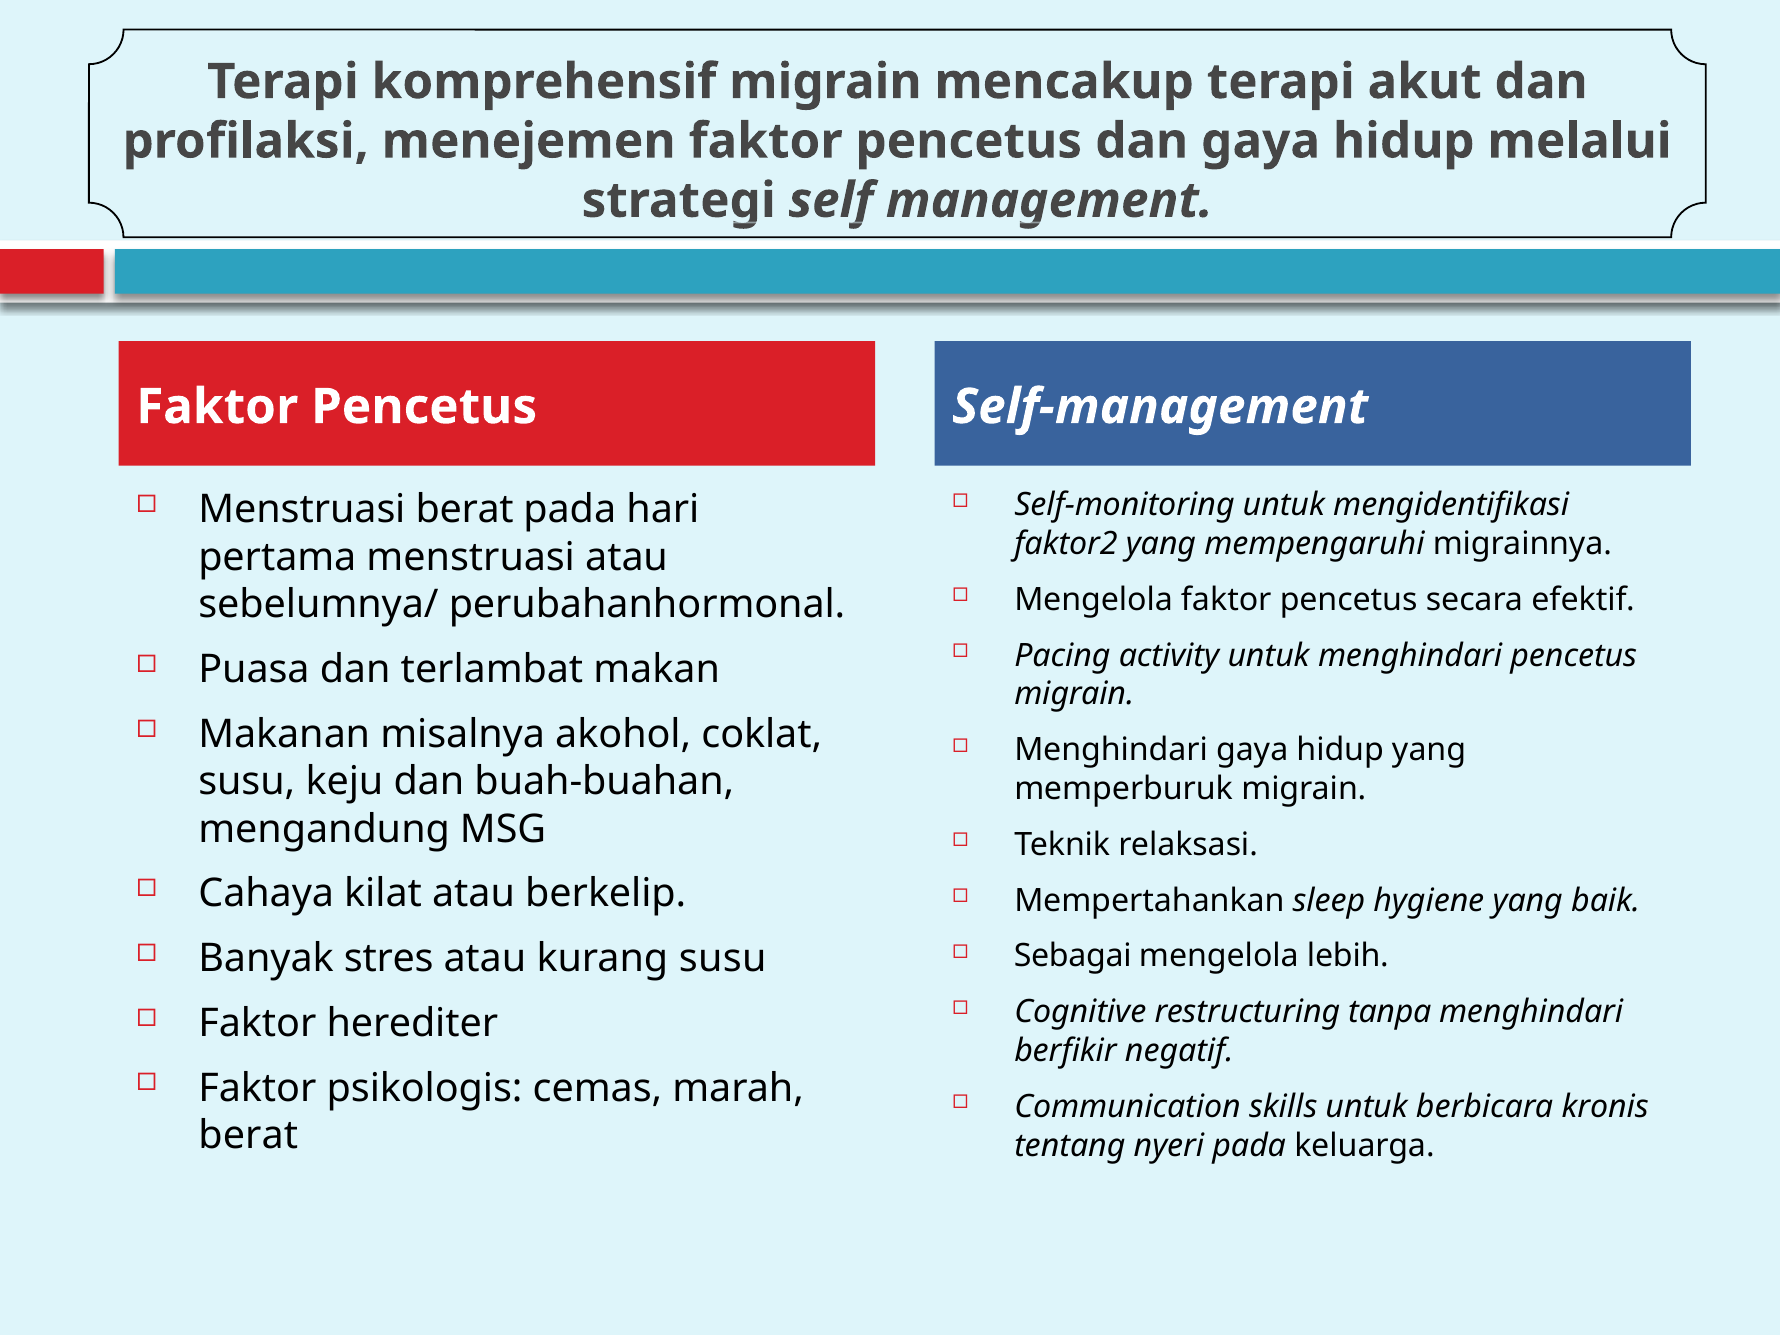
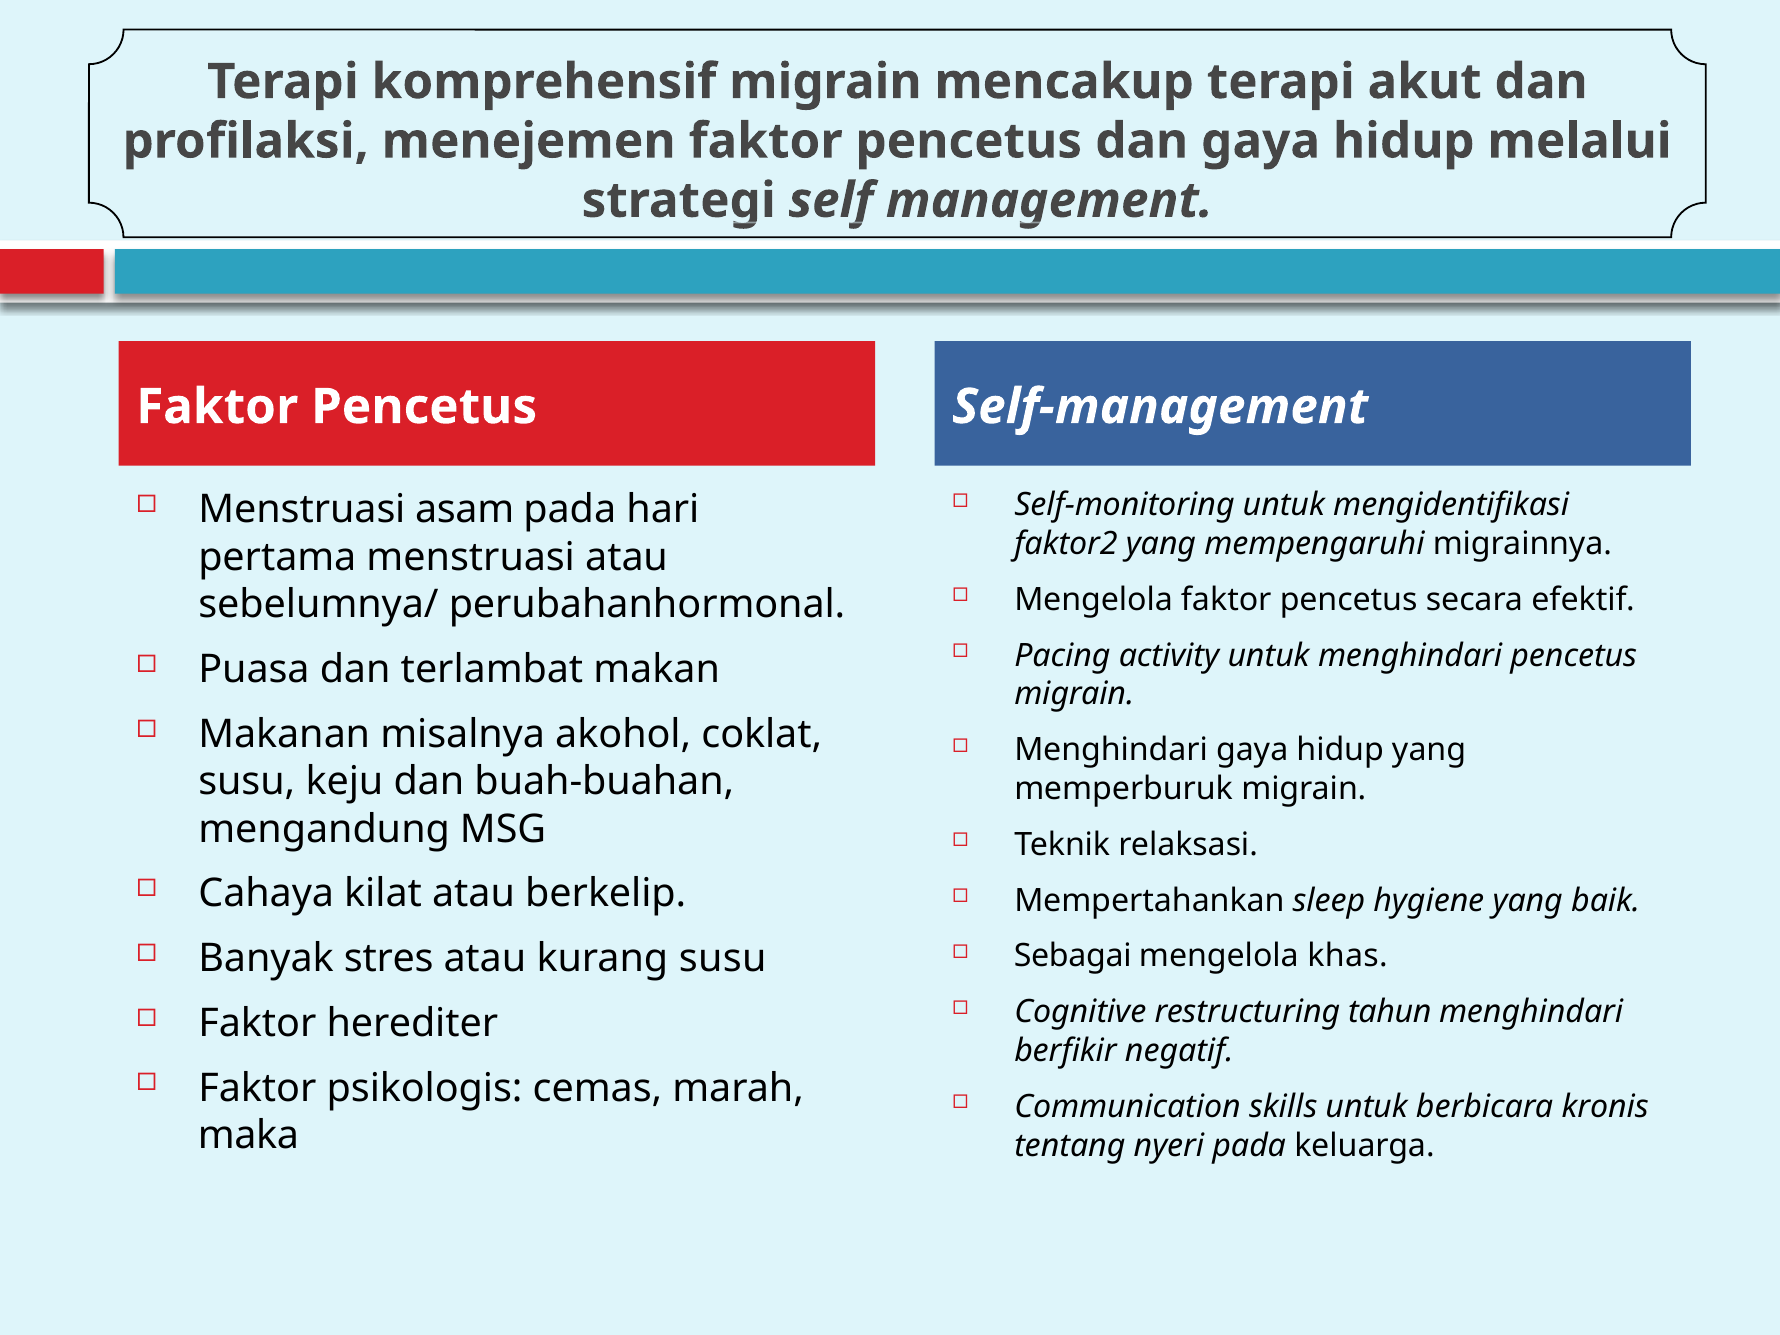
Menstruasi berat: berat -> asam (465, 510)
lebih: lebih -> khas (1348, 956)
tanpa: tanpa -> tahun (1390, 1012)
berat: berat -> maka (249, 1136)
